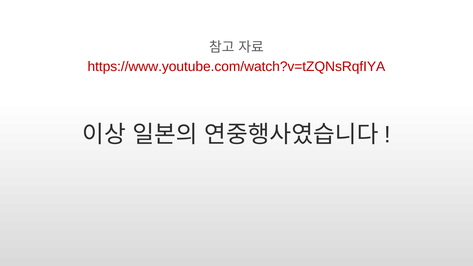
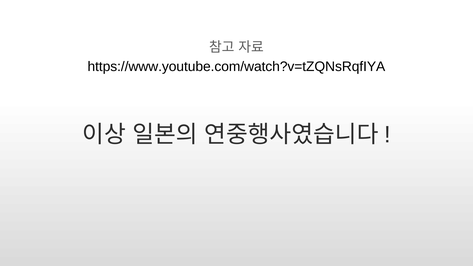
https://www.youtube.com/watch?v=tZQNsRqfIYA colour: red -> black (236, 67)
